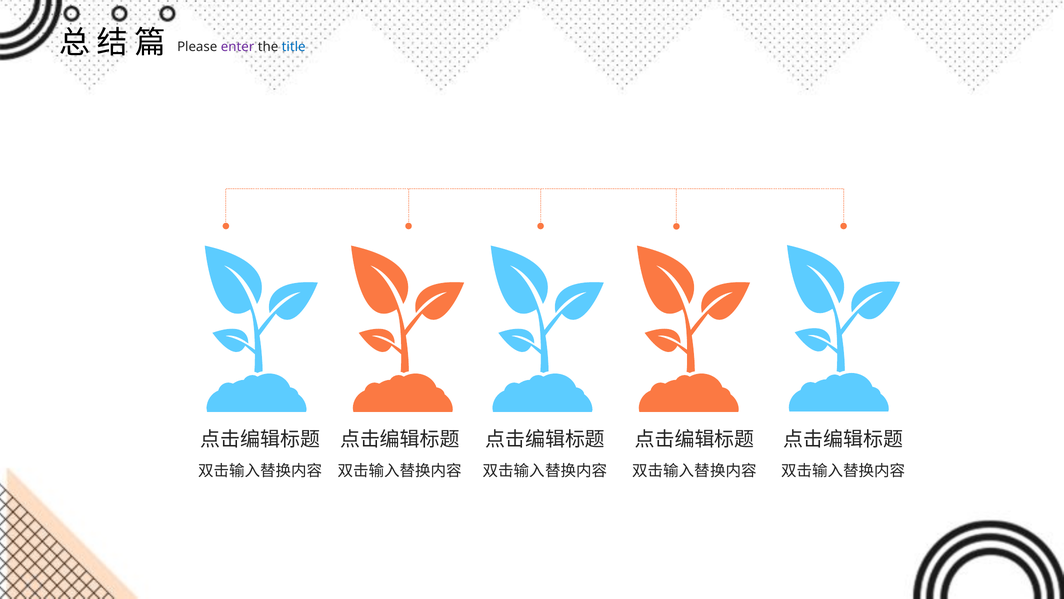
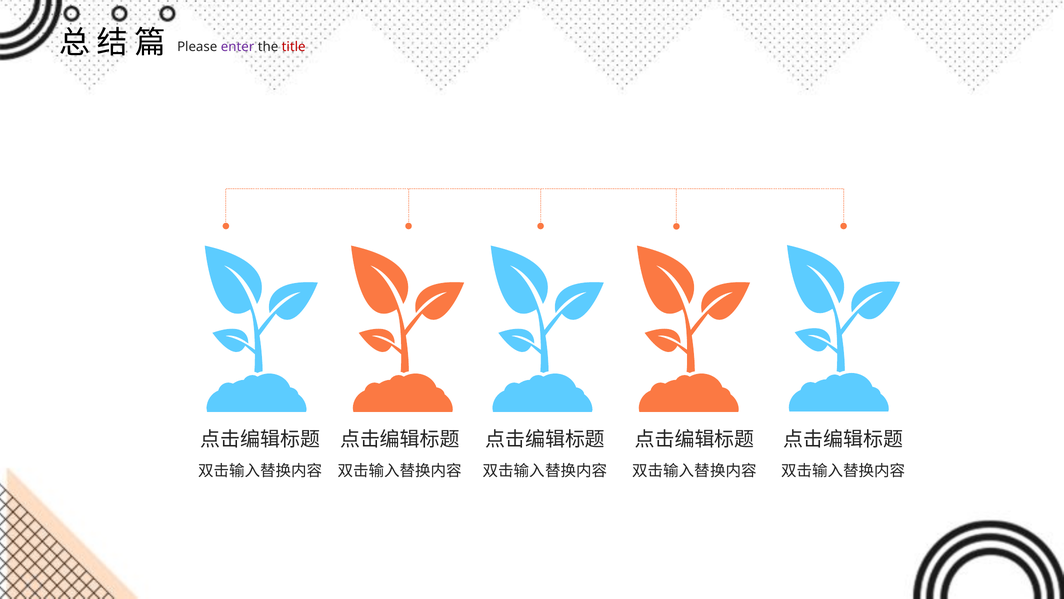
title colour: blue -> red (294, 47)
